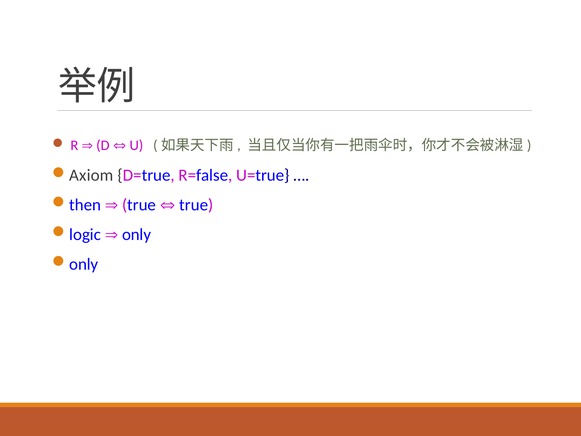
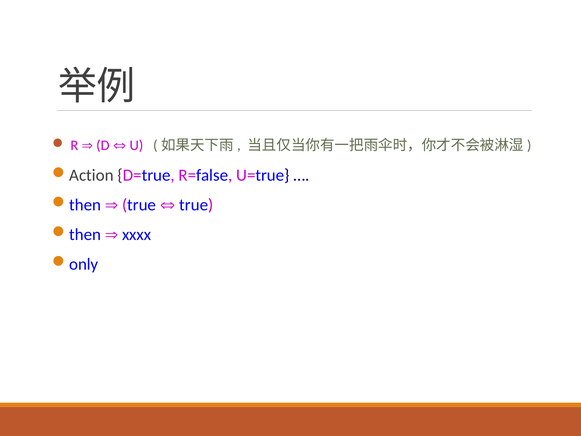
Axiom: Axiom -> Action (91, 175)
logic: logic -> then (85, 234)
only: only -> xxxx (137, 234)
